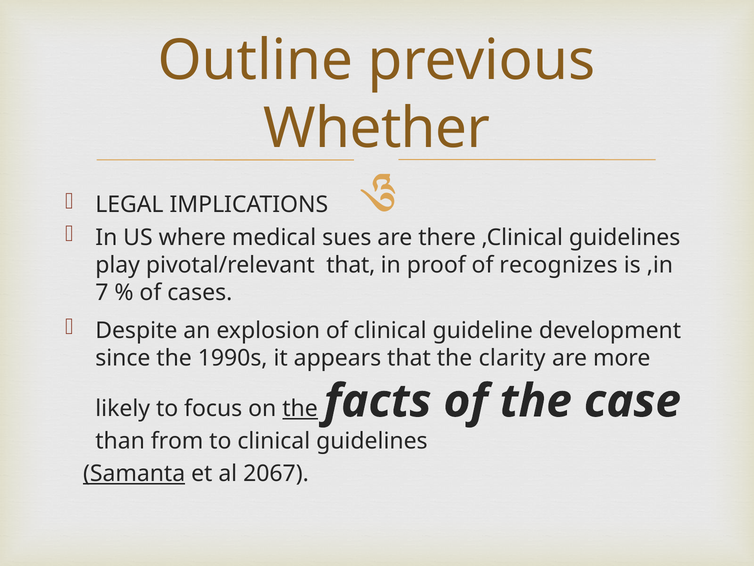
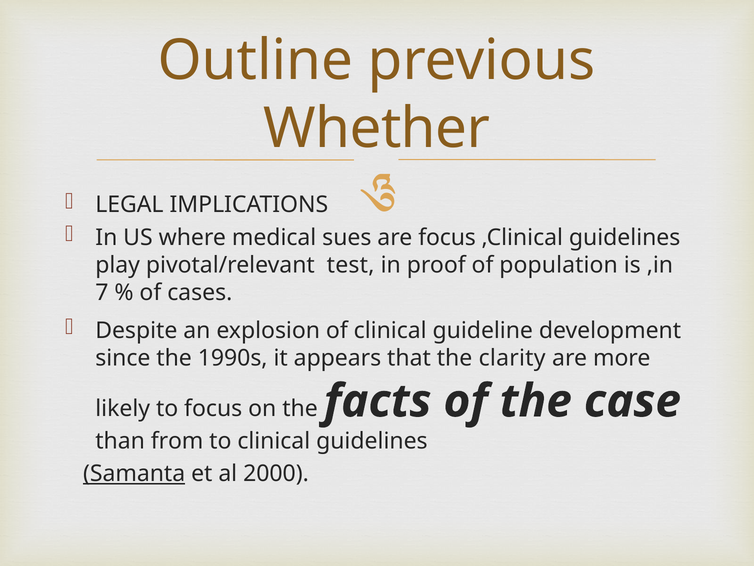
are there: there -> focus (447, 237)
pivotal/relevant that: that -> test (351, 265)
recognizes: recognizes -> population (559, 265)
the underline: present -> none (300, 409)
2067: 2067 -> 2000 (276, 473)
